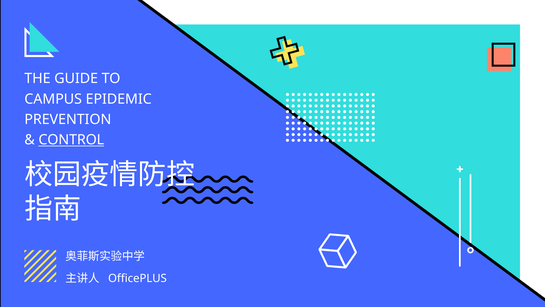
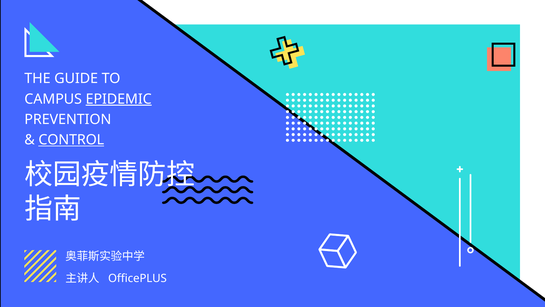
EPIDEMIC underline: none -> present (119, 99)
